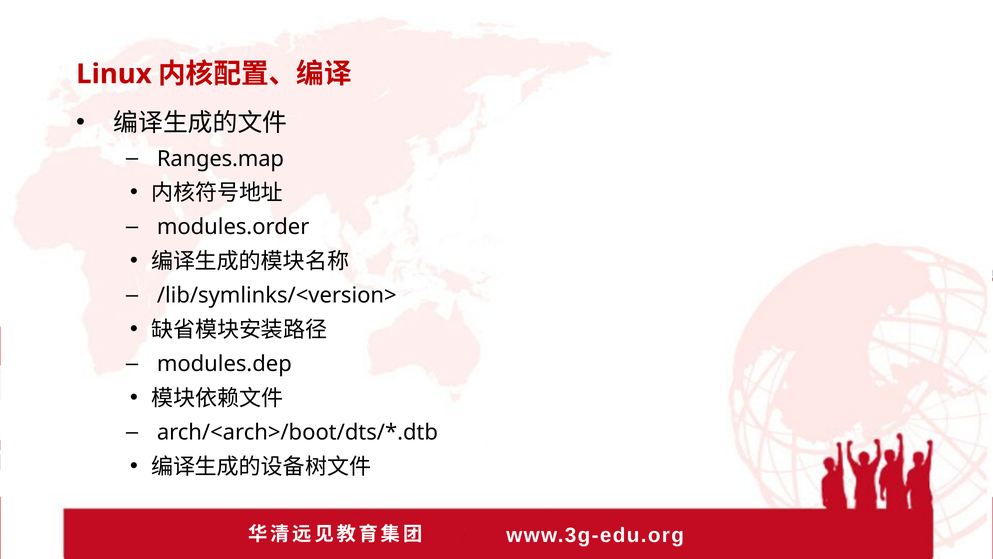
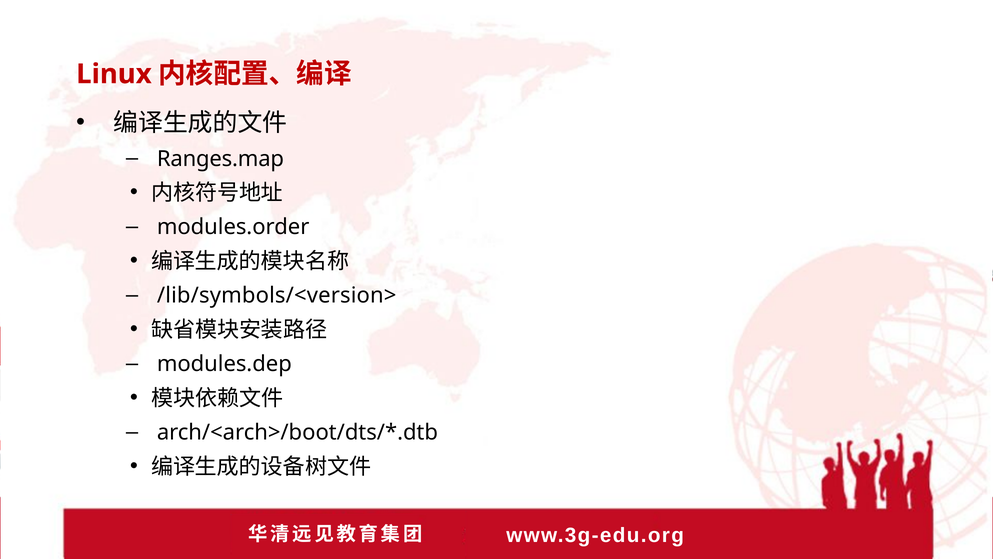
/lib/symlinks/<version>: /lib/symlinks/<version> -> /lib/symbols/<version> (277, 295)
